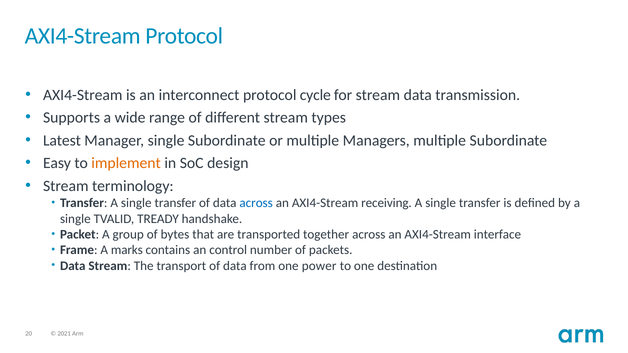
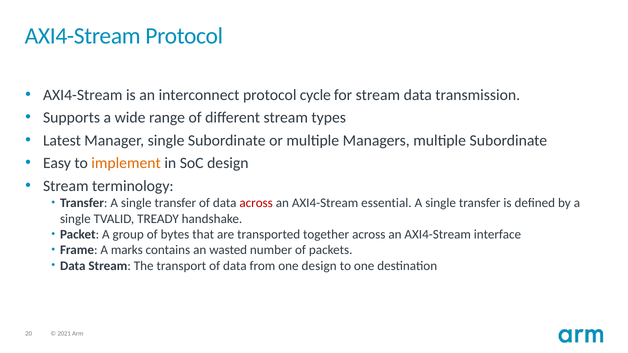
across colour: blue -> red (256, 203)
receiving: receiving -> essential (386, 203)
control: control -> wasted (228, 250)
one power: power -> design (319, 266)
